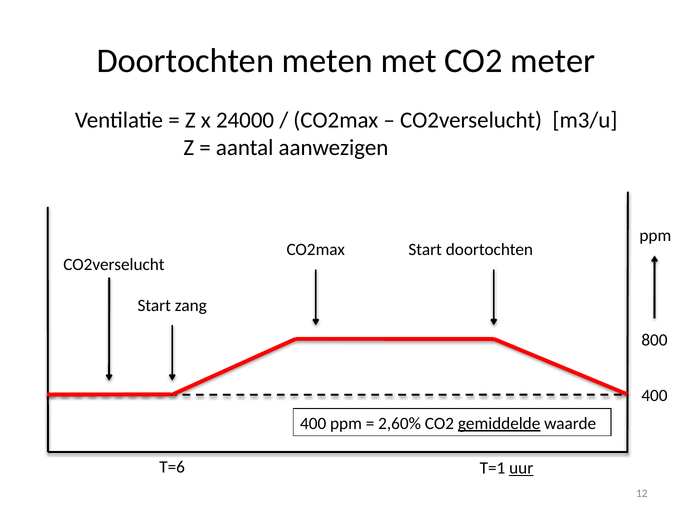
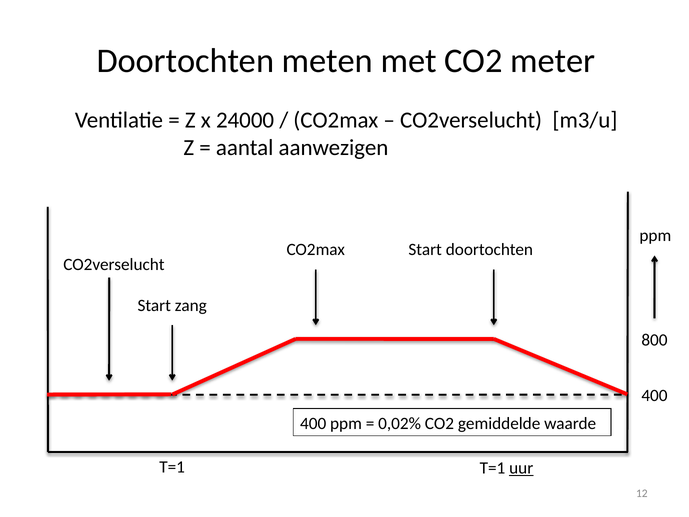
2,60%: 2,60% -> 0,02% (400, 423)
gemiddelde underline: present -> none (499, 423)
T=6: T=6 -> T=1 (172, 467)
